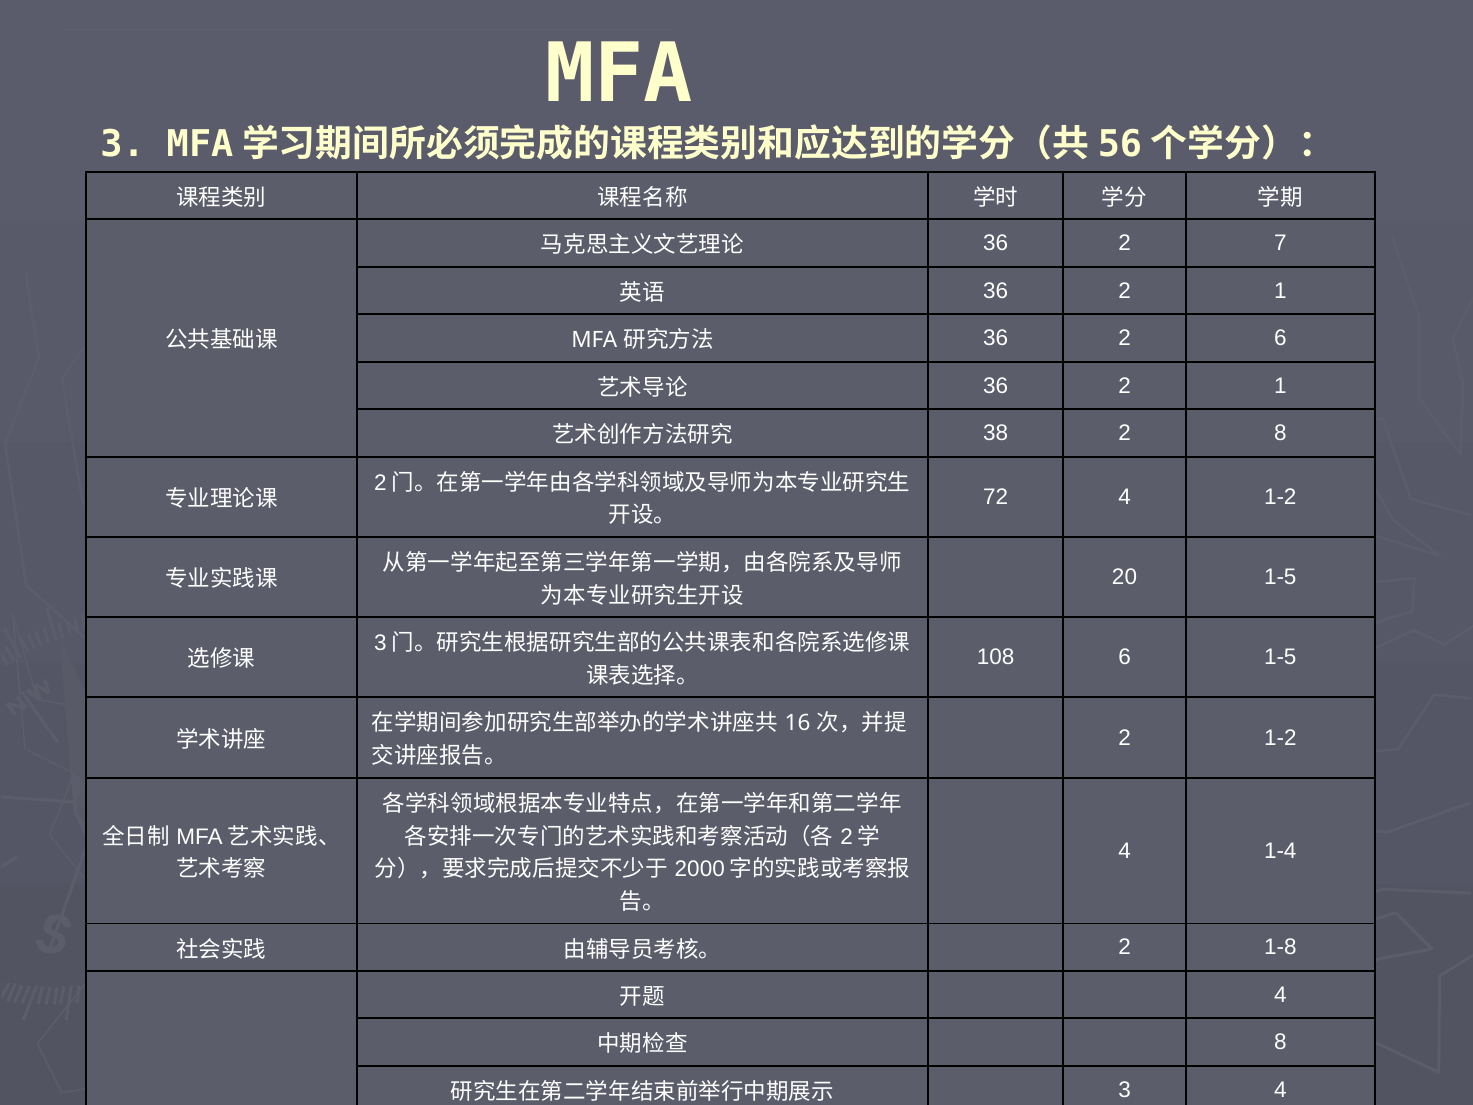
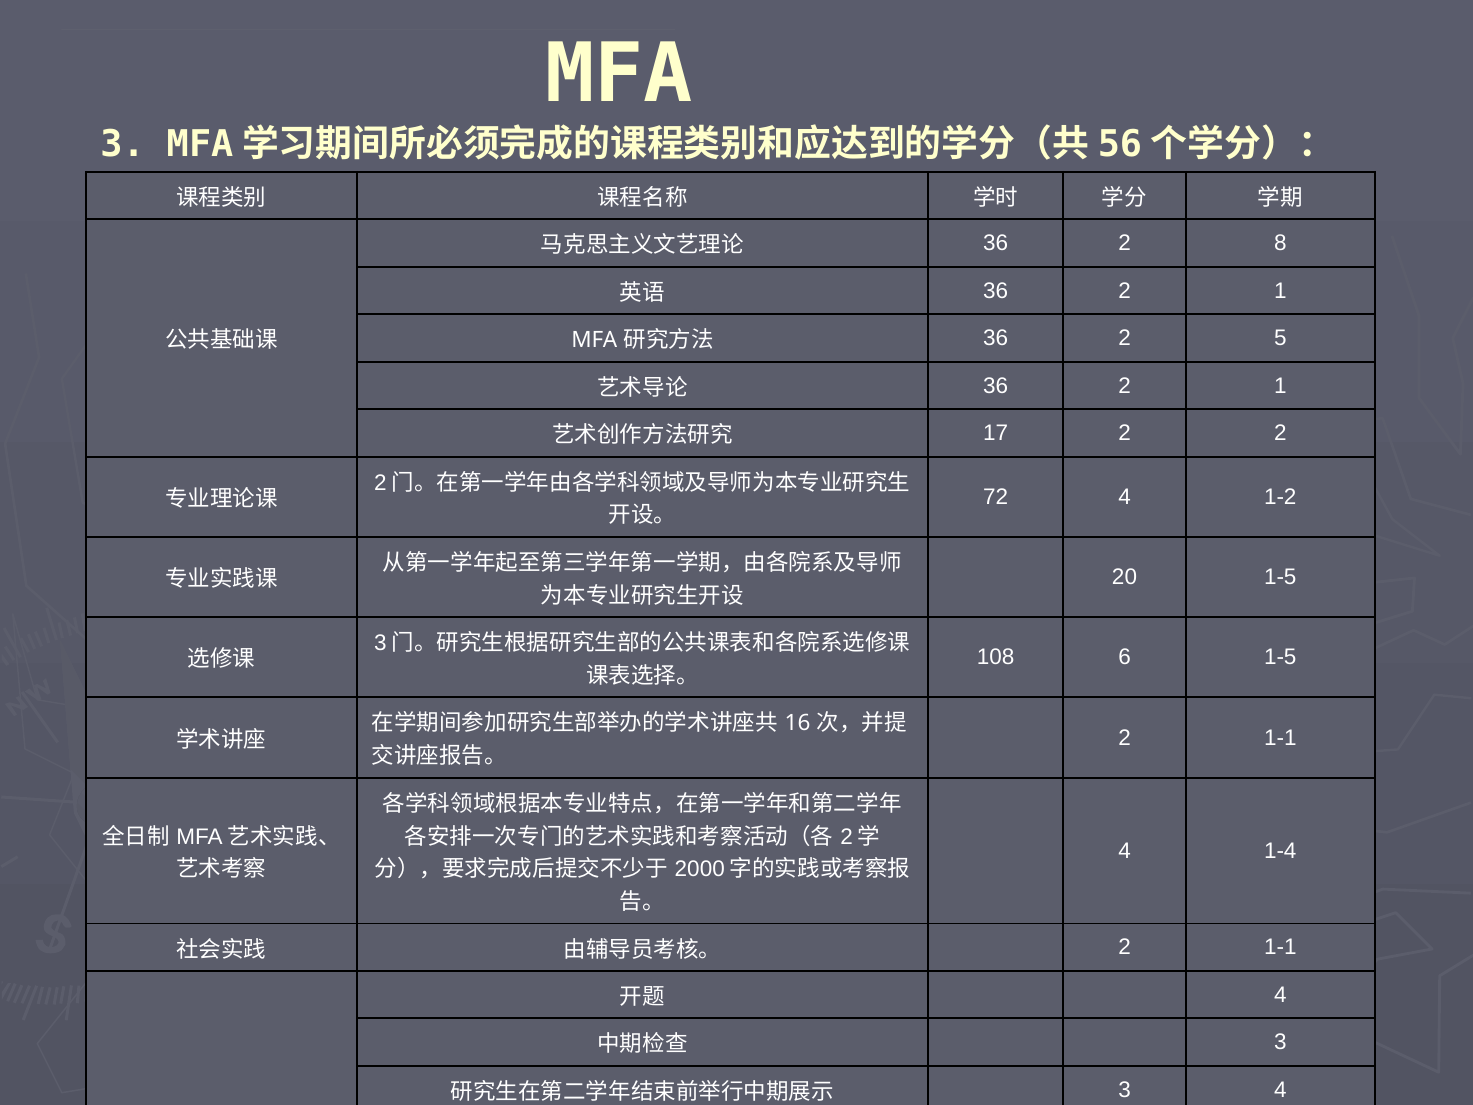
7: 7 -> 8 (1280, 243)
2 6: 6 -> 5 (1280, 338)
38: 38 -> 17 (996, 433)
2 8: 8 -> 2 (1280, 433)
1-2: 1-2 -> 1-1 (1280, 738)
1-8: 1-8 -> 1-1 (1280, 947)
8: 8 -> 3 (1280, 1042)
